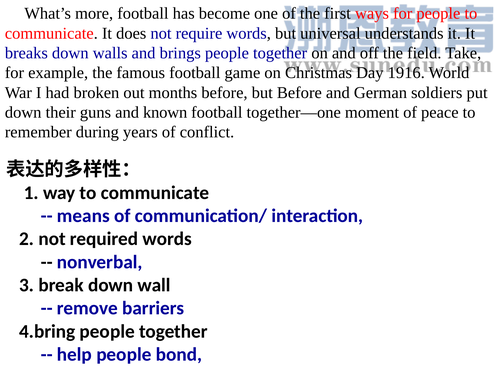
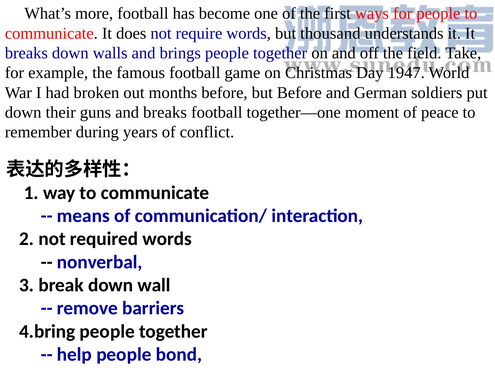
universal: universal -> thousand (330, 33)
1916: 1916 -> 1947 (406, 73)
and known: known -> breaks (165, 112)
